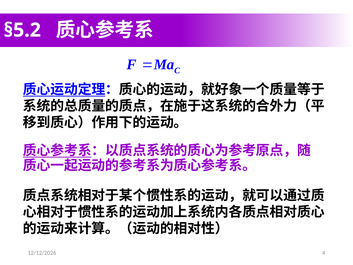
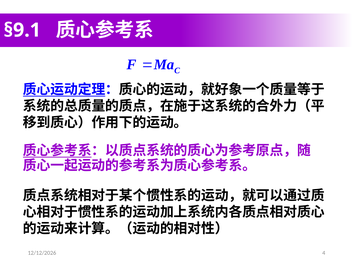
§5.2: §5.2 -> §9.1 (22, 30)
